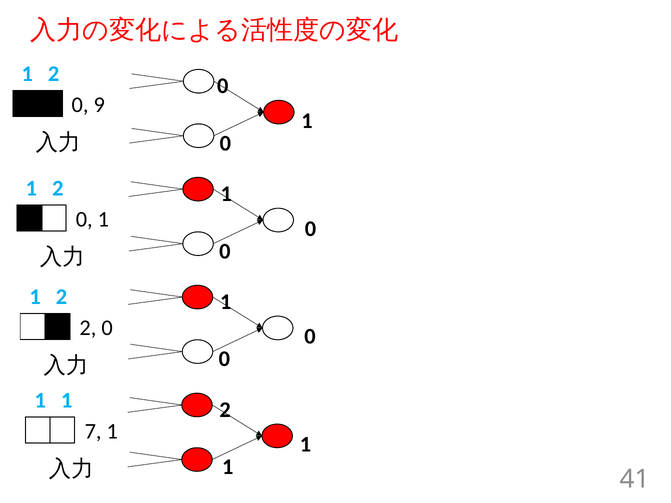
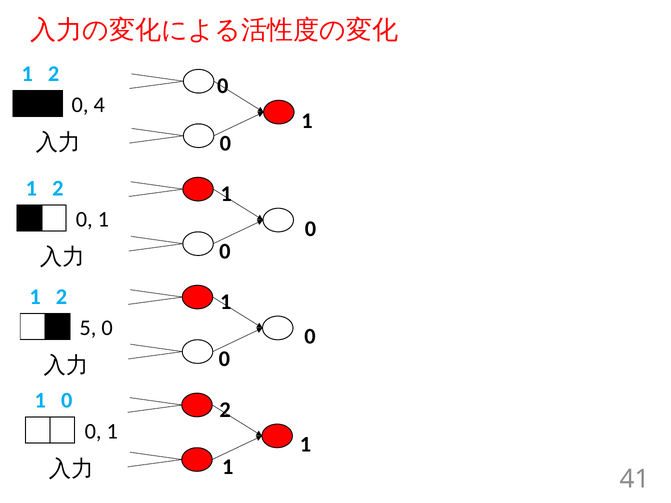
9: 9 -> 4 (99, 105)
2: 2 -> 5 (88, 328)
1: 1 -> 0 (67, 401)
7: 7 -> 0 (93, 431)
